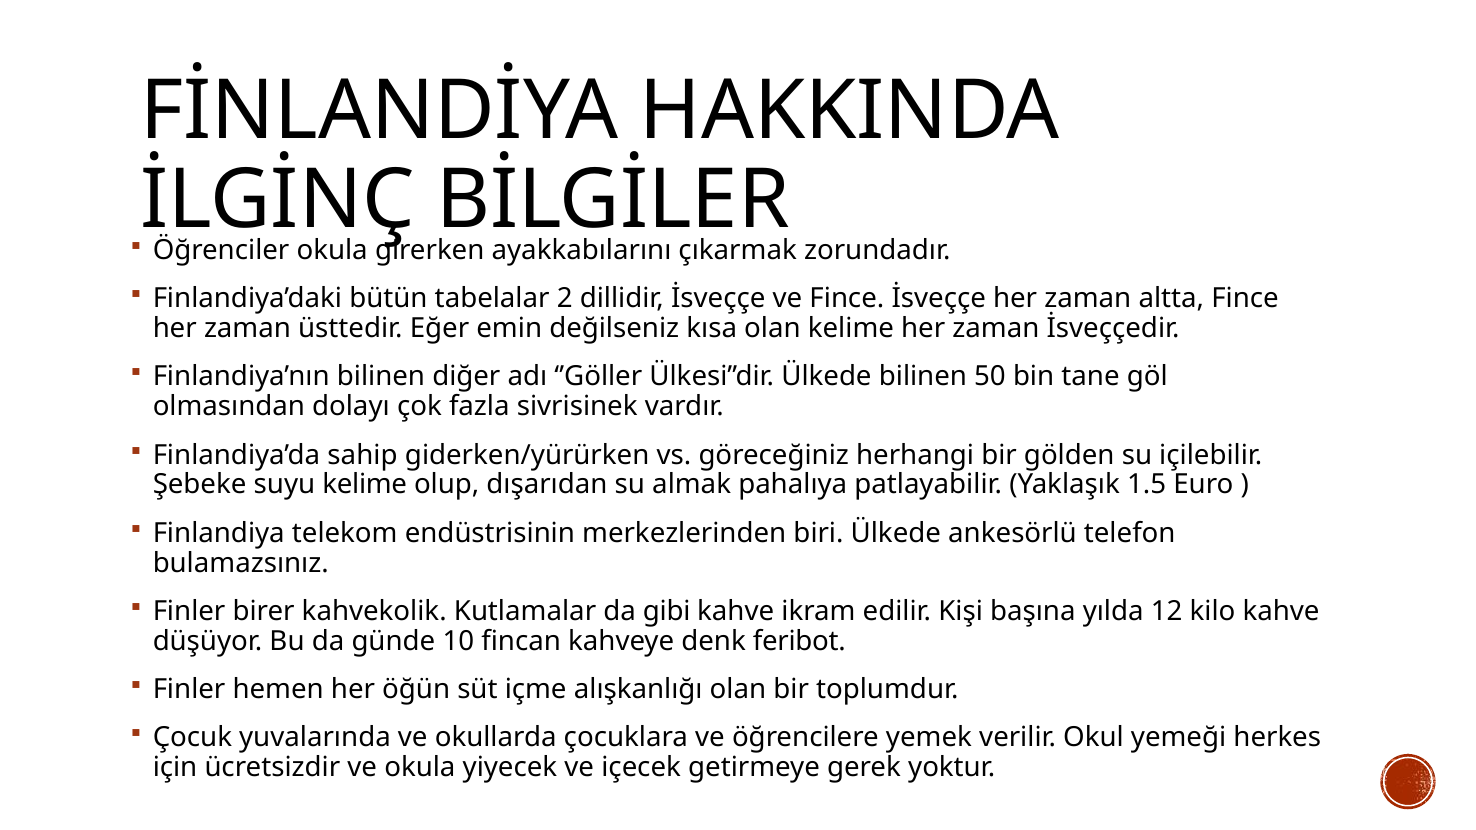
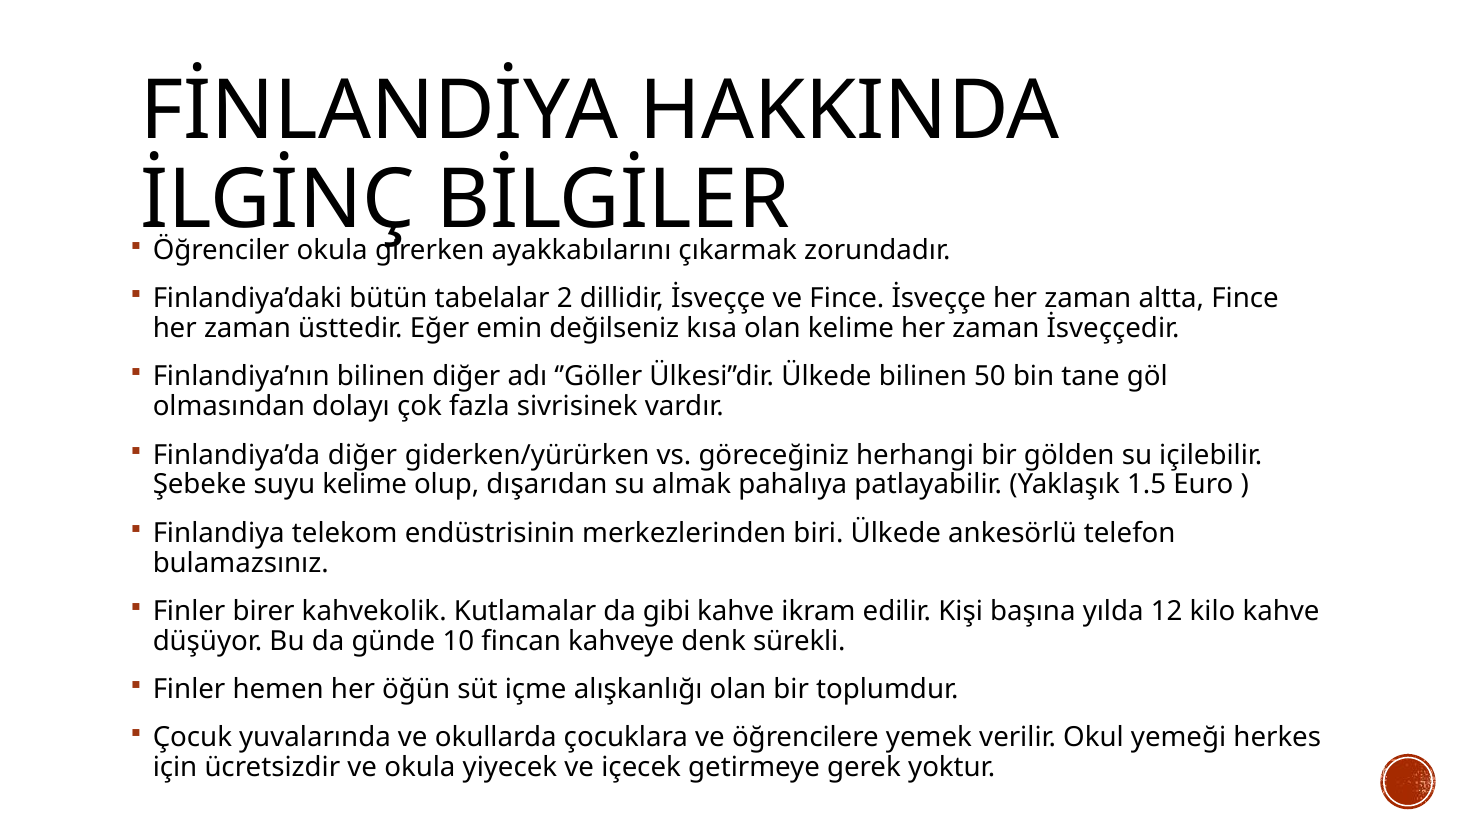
Finlandiya’da sahip: sahip -> diğer (362, 455)
feribot: feribot -> sürekli (799, 641)
